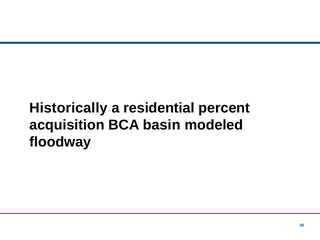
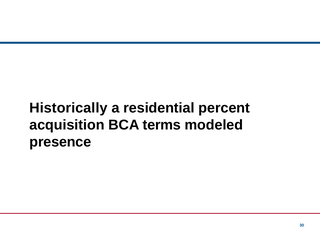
basin: basin -> terms (162, 125)
floodway: floodway -> presence (60, 142)
